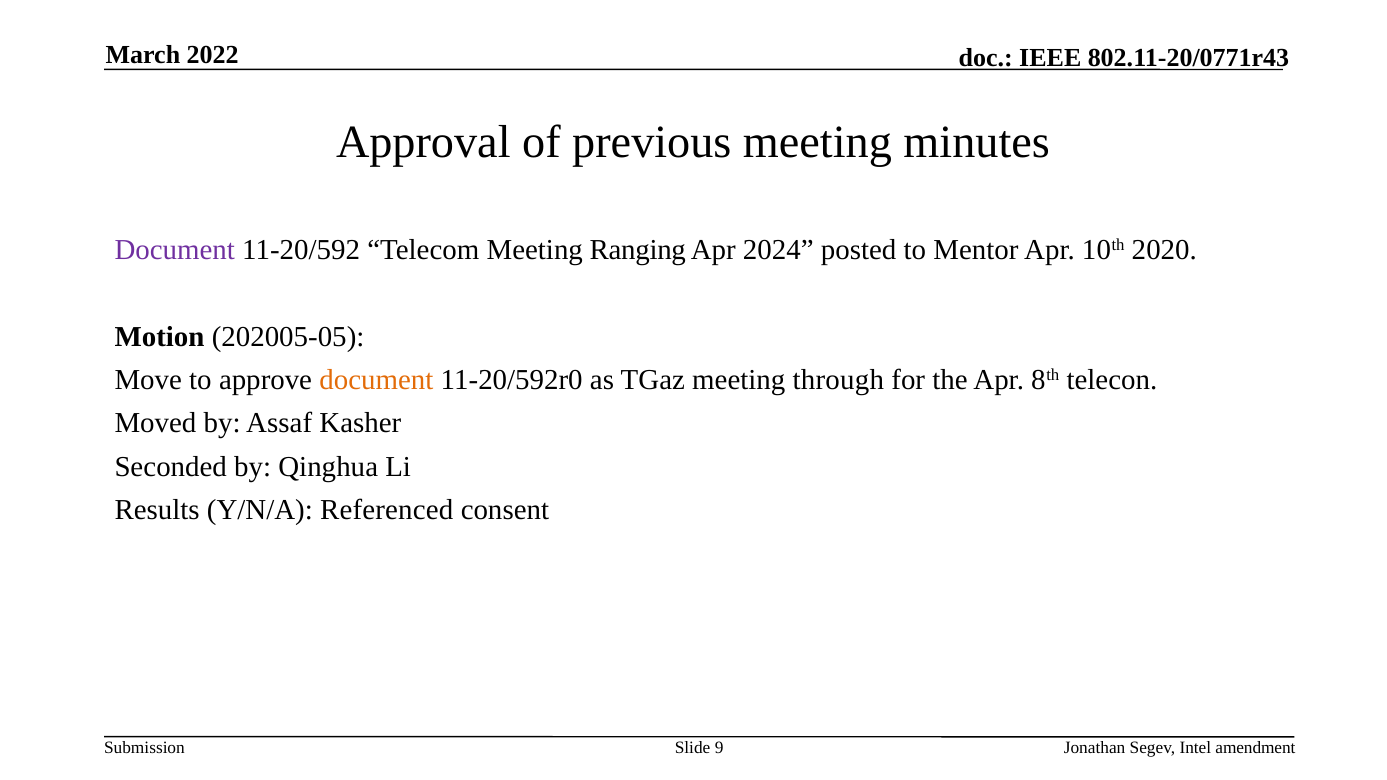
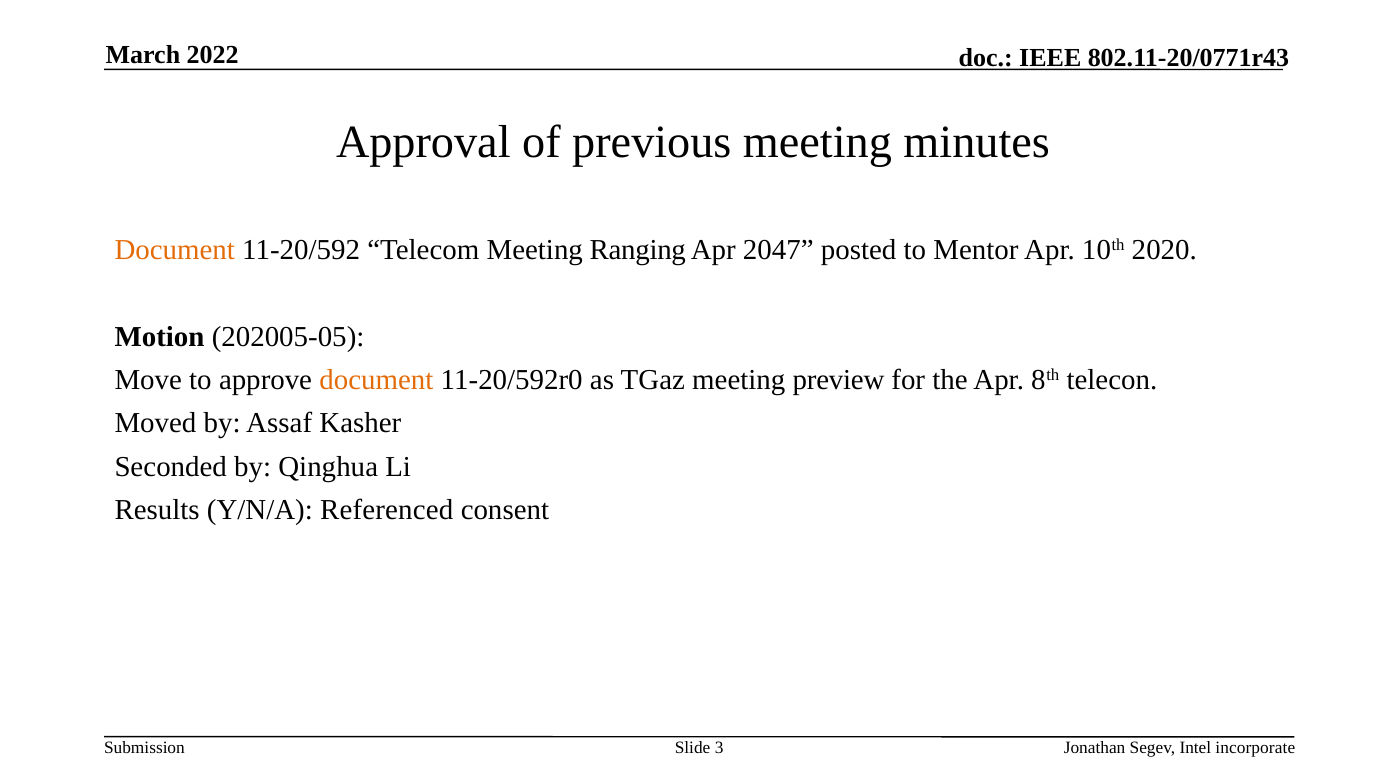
Document colour: purple -> orange (175, 250)
2024: 2024 -> 2047 (778, 250)
through: through -> preview (839, 380)
9: 9 -> 3 (719, 748)
amendment: amendment -> incorporate (1255, 748)
